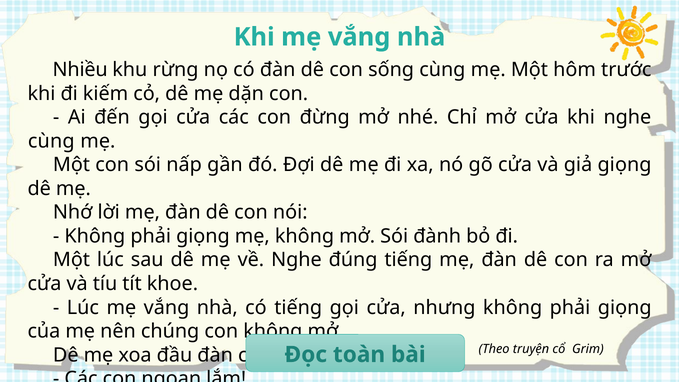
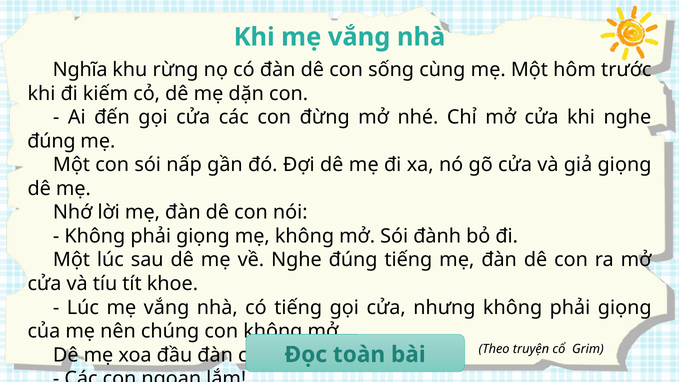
Nhiều: Nhiều -> Nghĩa (80, 70)
cùng: cùng -> đúng (51, 141)
